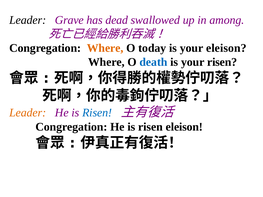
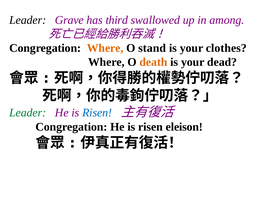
dead: dead -> third (117, 20)
today: today -> stand (152, 48)
your eleison: eleison -> clothes (226, 48)
death colour: blue -> orange (153, 62)
your risen: risen -> dead (222, 62)
Leader colour: orange -> green (28, 113)
